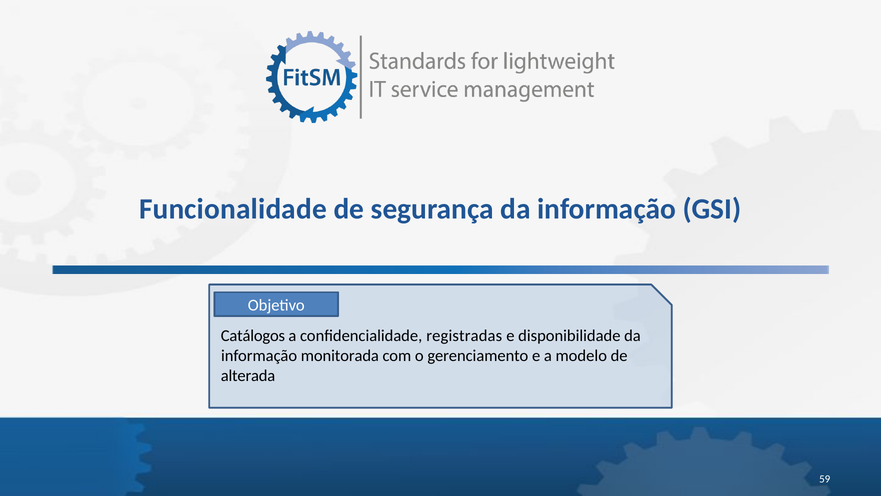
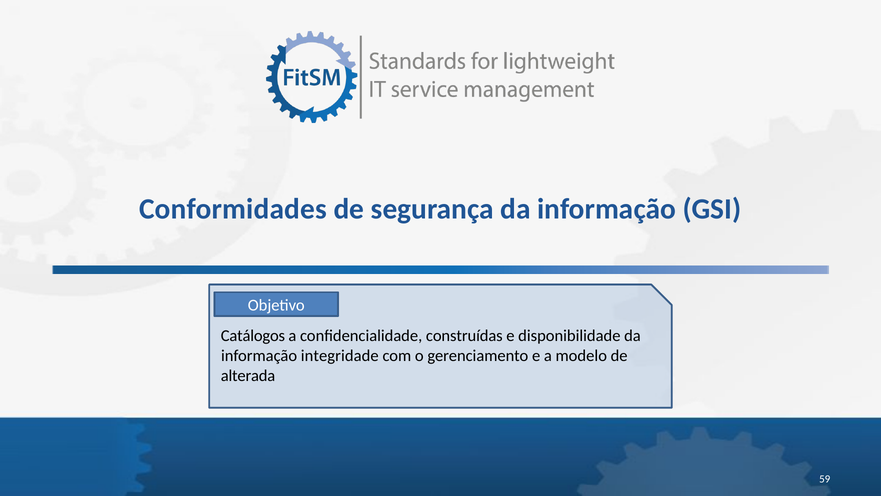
Funcionalidade: Funcionalidade -> Conformidades (233, 209)
registradas: registradas -> construídas (464, 336)
monitorada: monitorada -> integridade (340, 356)
